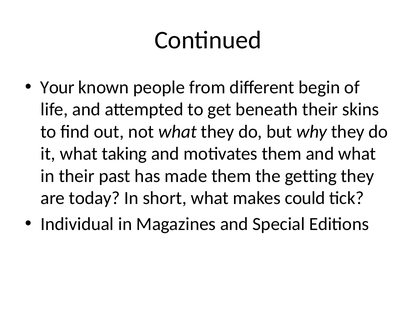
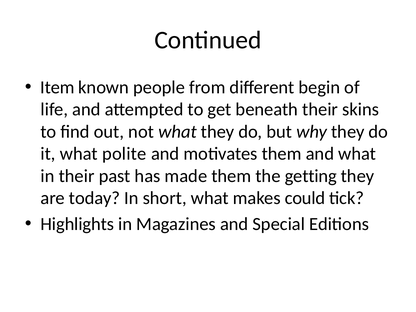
Your: Your -> Item (57, 87)
taking: taking -> polite (124, 154)
Individual: Individual -> Highlights (77, 224)
